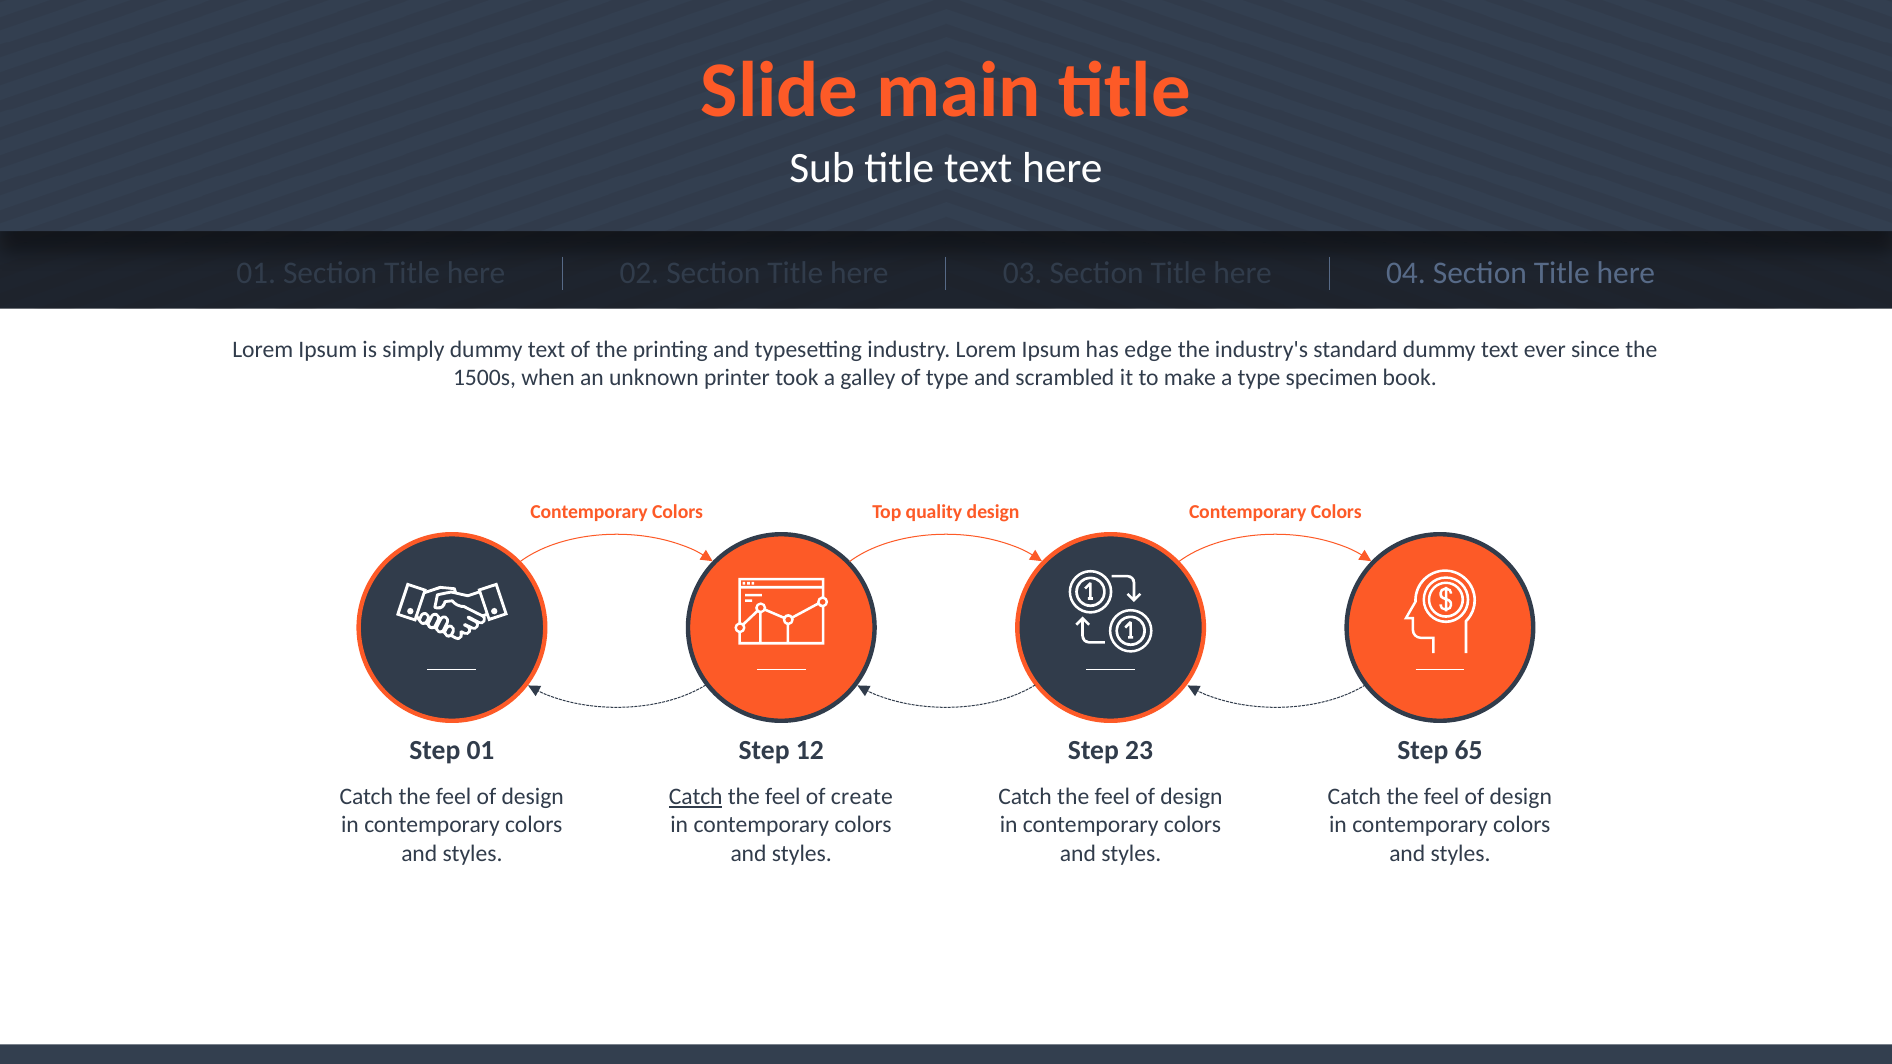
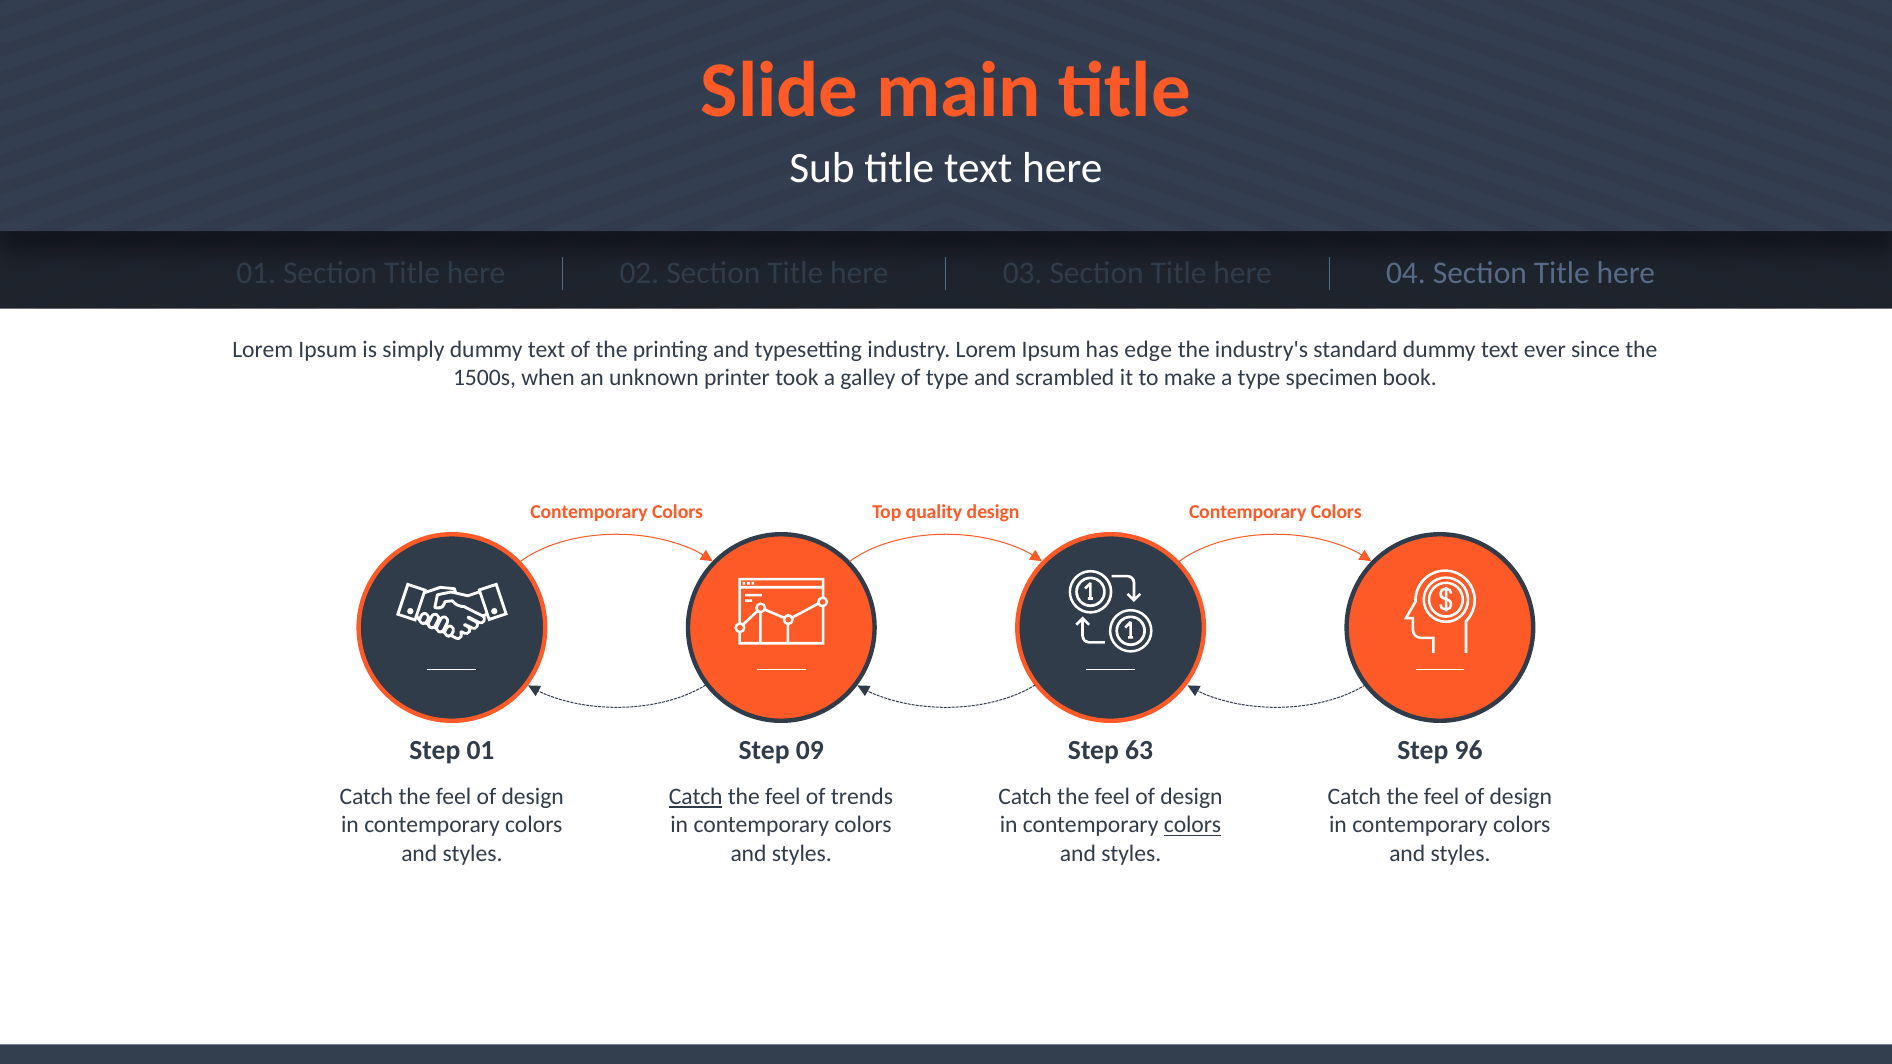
12: 12 -> 09 (810, 751)
23: 23 -> 63 (1139, 751)
65: 65 -> 96 (1469, 751)
create: create -> trends (862, 797)
colors underline: none -> present (1193, 825)
